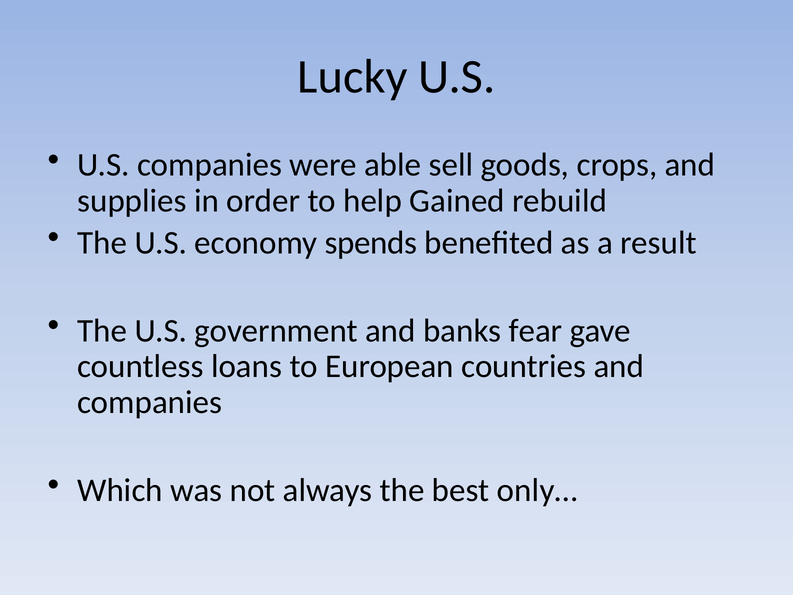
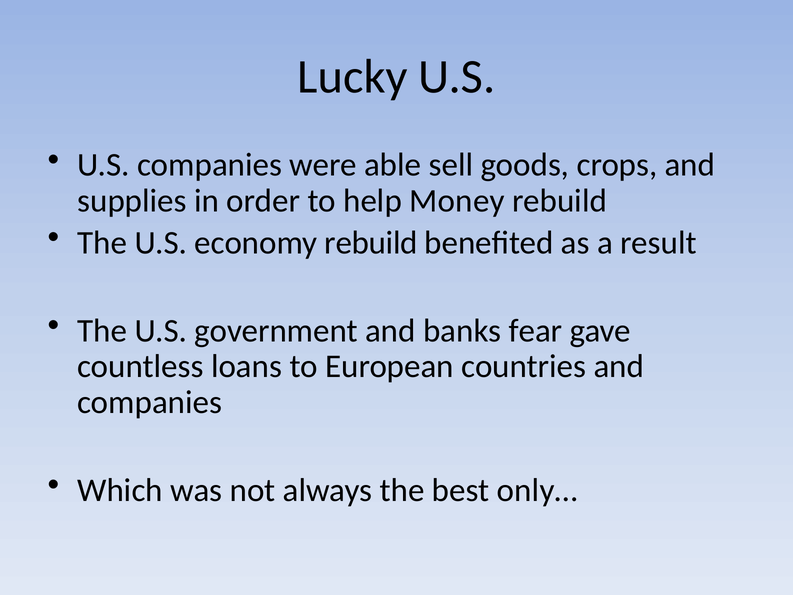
Gained: Gained -> Money (457, 201)
economy spends: spends -> rebuild (371, 243)
